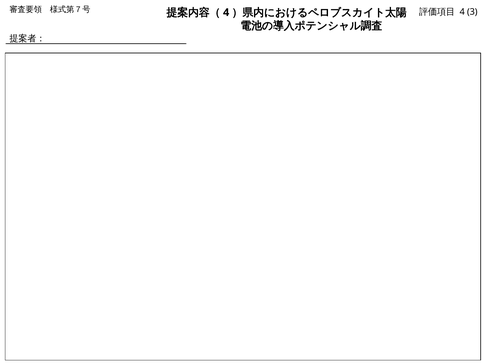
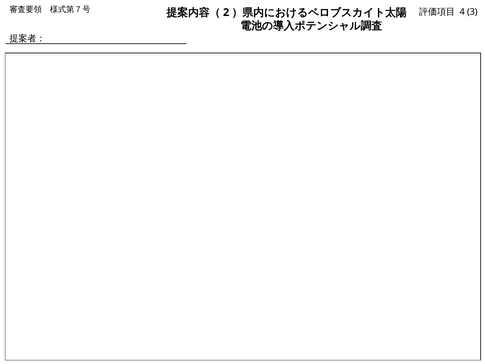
4: 4 -> 2 (226, 12)
